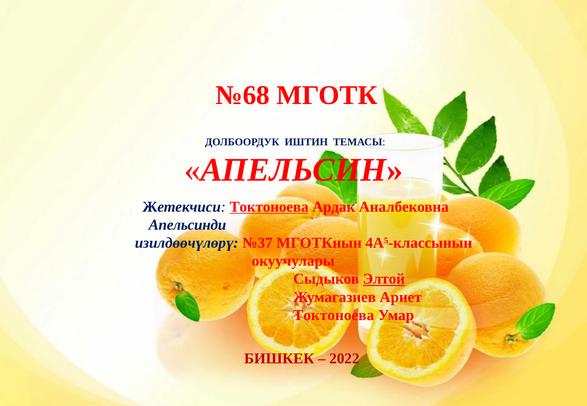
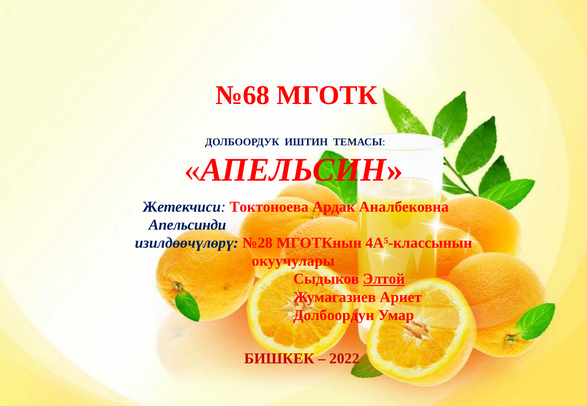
Токтоноева underline: present -> none (269, 207)
№37: №37 -> №28 (257, 243)
Токтоноева: Токтоноева -> Долбоордун (334, 315)
